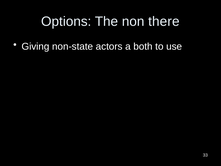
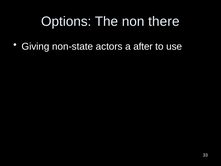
both: both -> after (143, 46)
